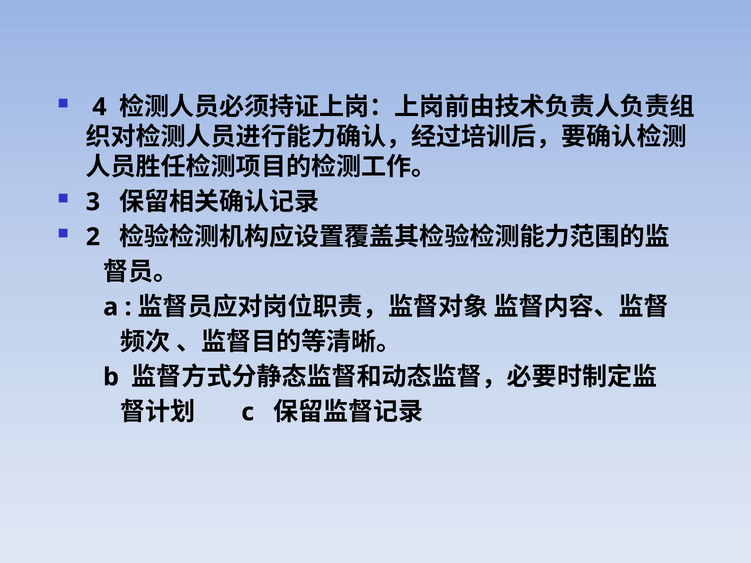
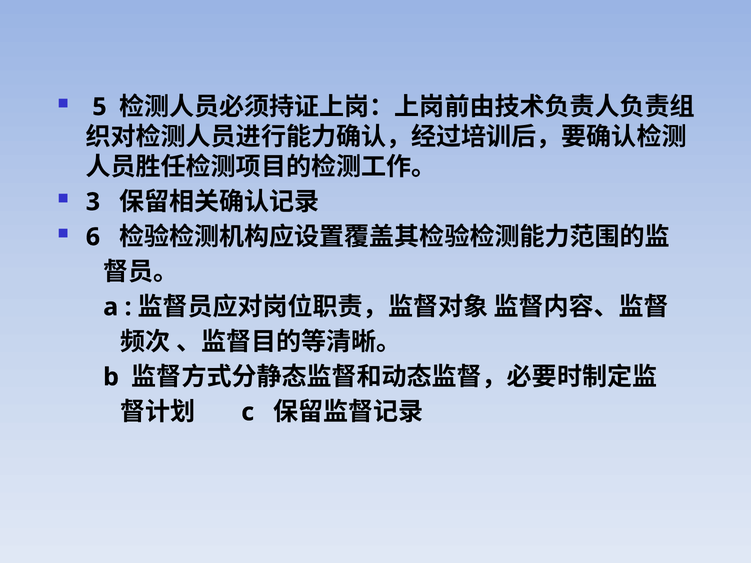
4: 4 -> 5 (99, 107)
2: 2 -> 6 (93, 237)
